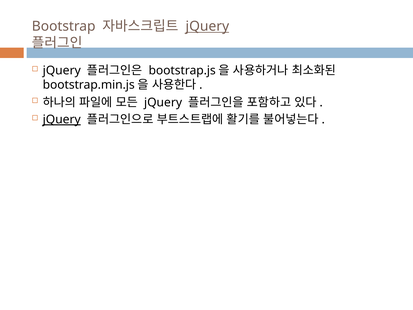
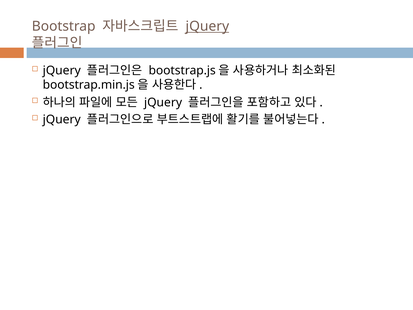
jQuery underline: present -> none (62, 120)
